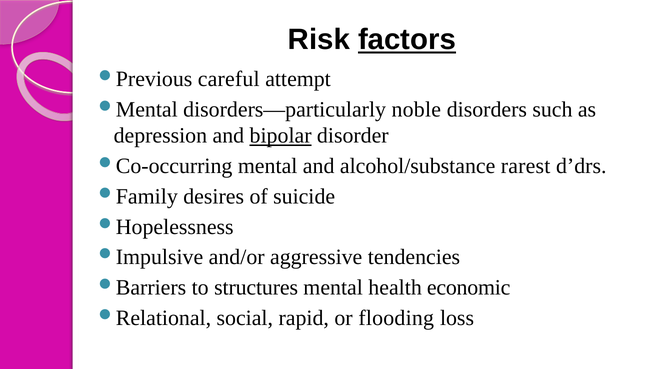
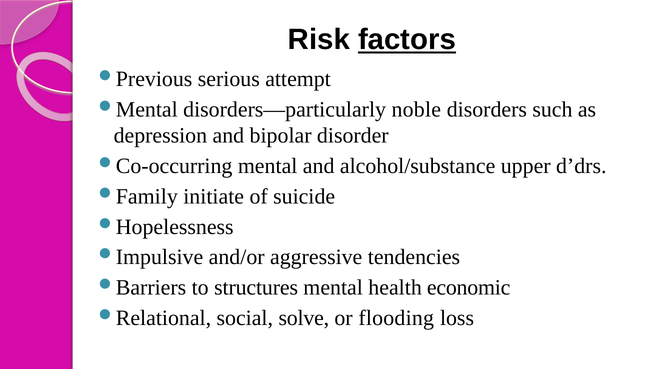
careful: careful -> serious (229, 79)
bipolar underline: present -> none (281, 136)
rarest: rarest -> upper (526, 166)
desires: desires -> initiate (214, 197)
rapid: rapid -> solve (304, 318)
